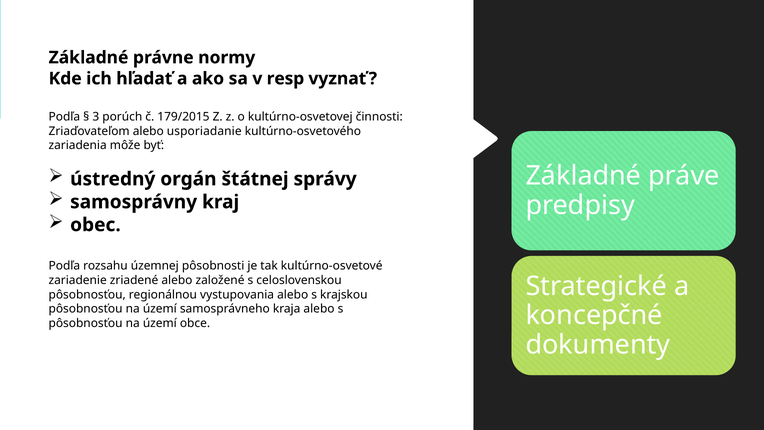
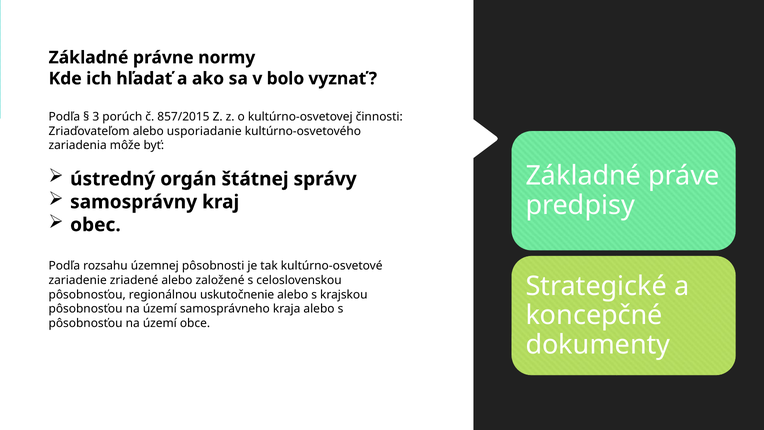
resp: resp -> bolo (285, 79)
179/2015: 179/2015 -> 857/2015 (183, 117)
vystupovania: vystupovania -> uskutočnenie (237, 294)
